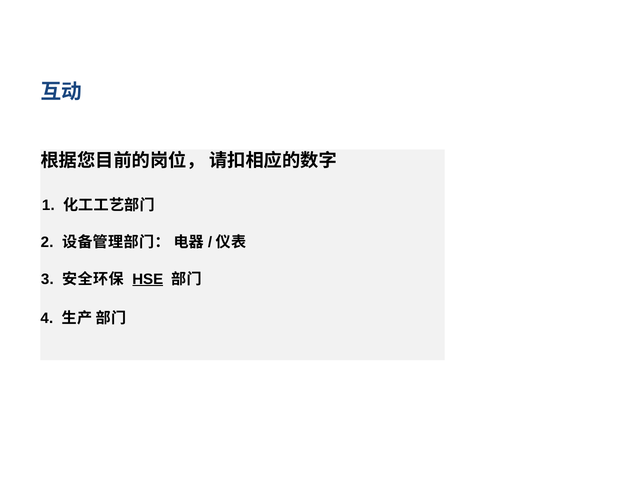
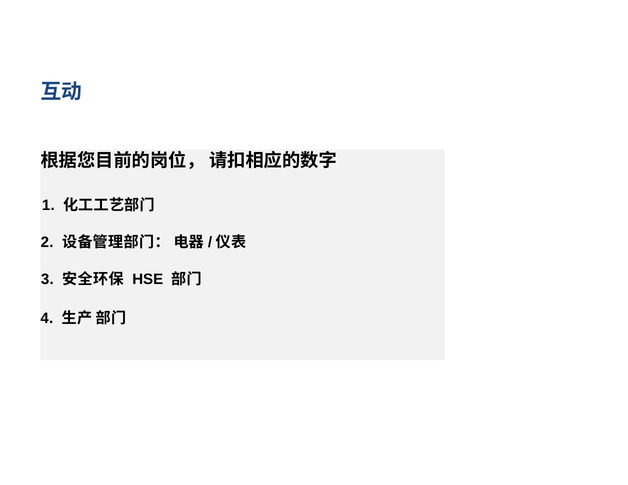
HSE underline: present -> none (148, 279)
